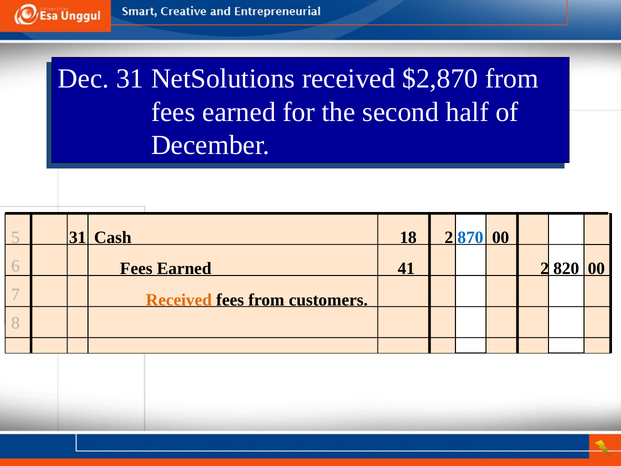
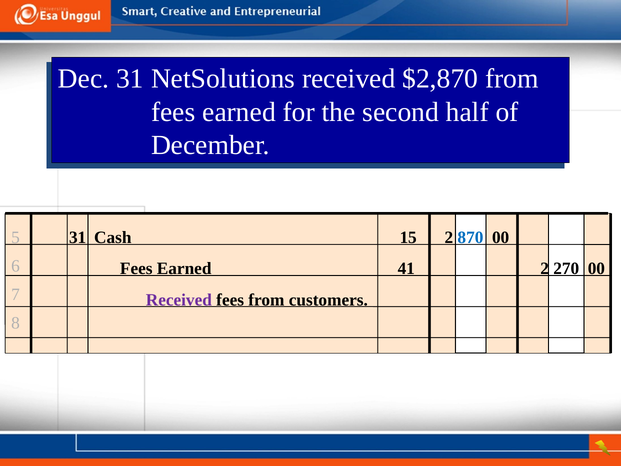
18: 18 -> 15 (408, 237)
820: 820 -> 270 (566, 268)
Received colour: orange -> purple (179, 300)
